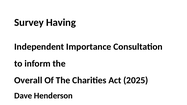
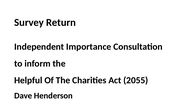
Having: Having -> Return (61, 23)
Overall: Overall -> Helpful (28, 80)
2025: 2025 -> 2055 (136, 80)
